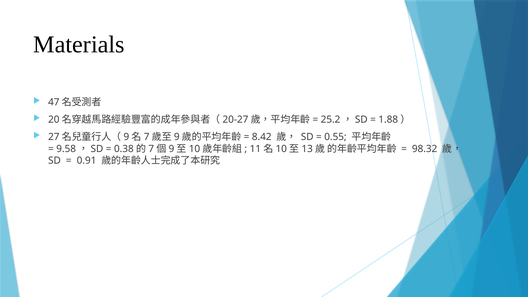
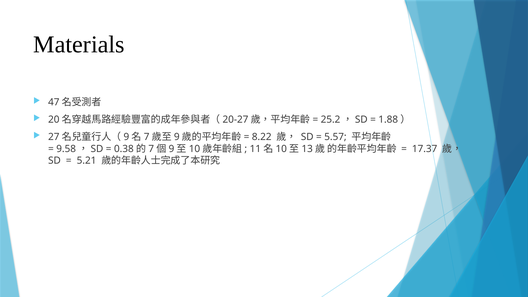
8.42: 8.42 -> 8.22 (262, 137)
0.55: 0.55 -> 5.57 (335, 137)
98.32: 98.32 -> 17.37 (425, 149)
0.91: 0.91 -> 5.21 (87, 161)
